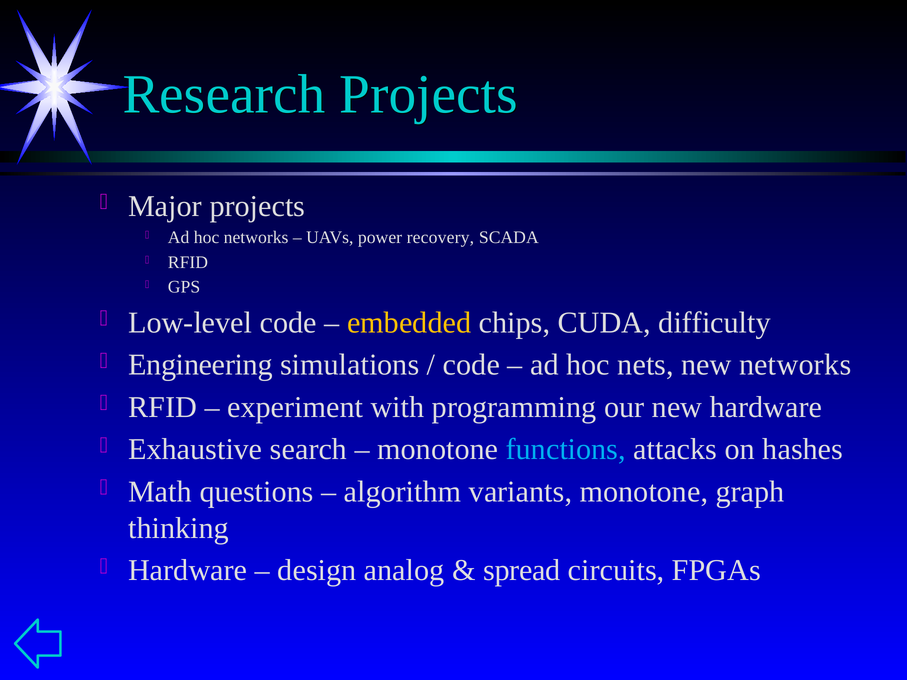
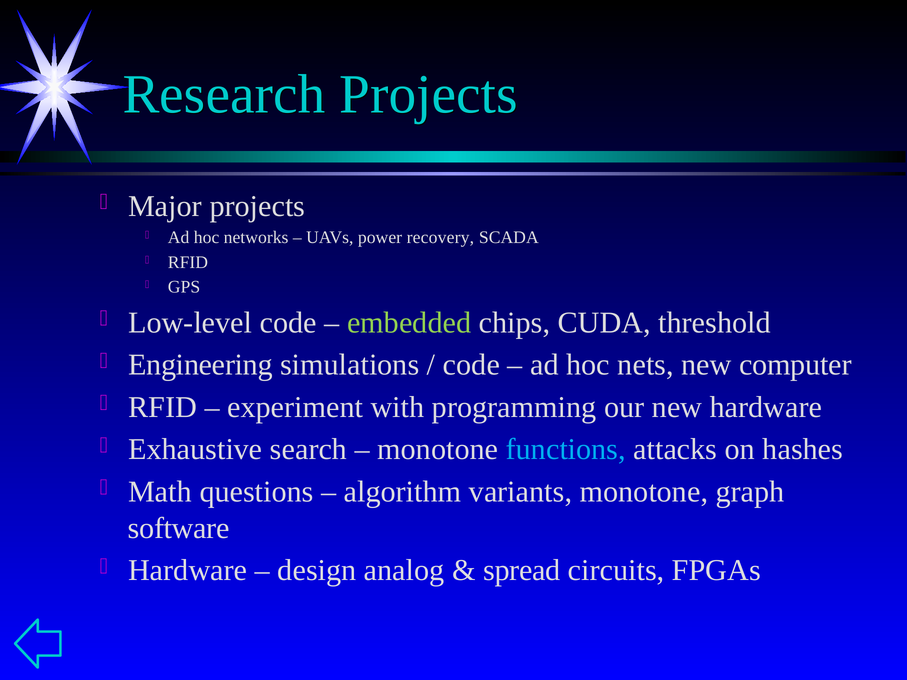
embedded colour: yellow -> light green (409, 323)
difficulty: difficulty -> threshold (715, 323)
new networks: networks -> computer (795, 365)
thinking: thinking -> software (179, 528)
